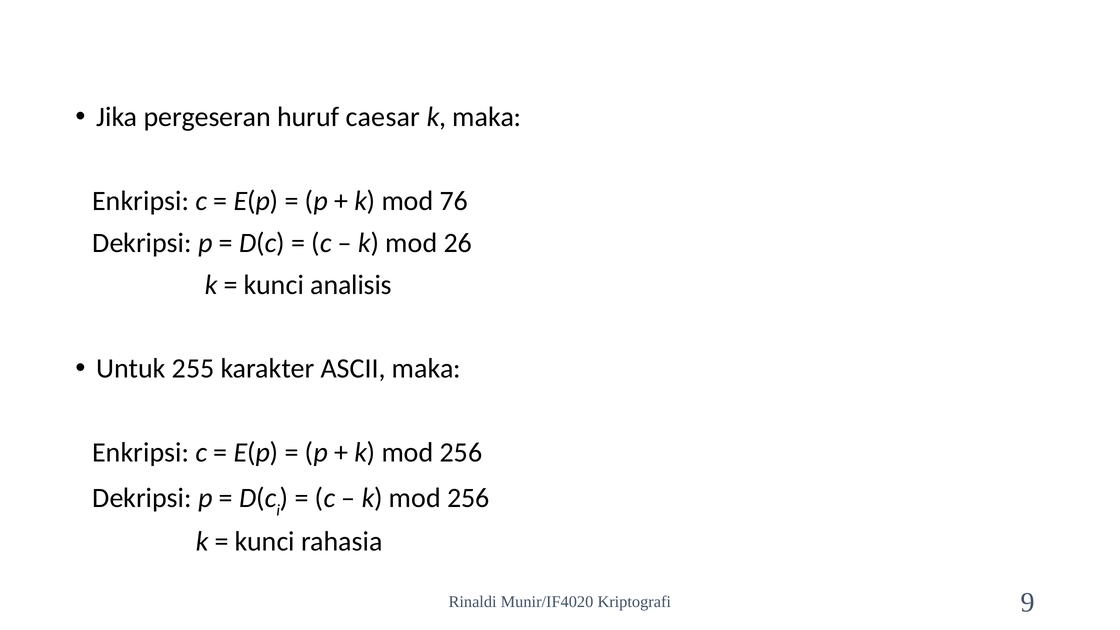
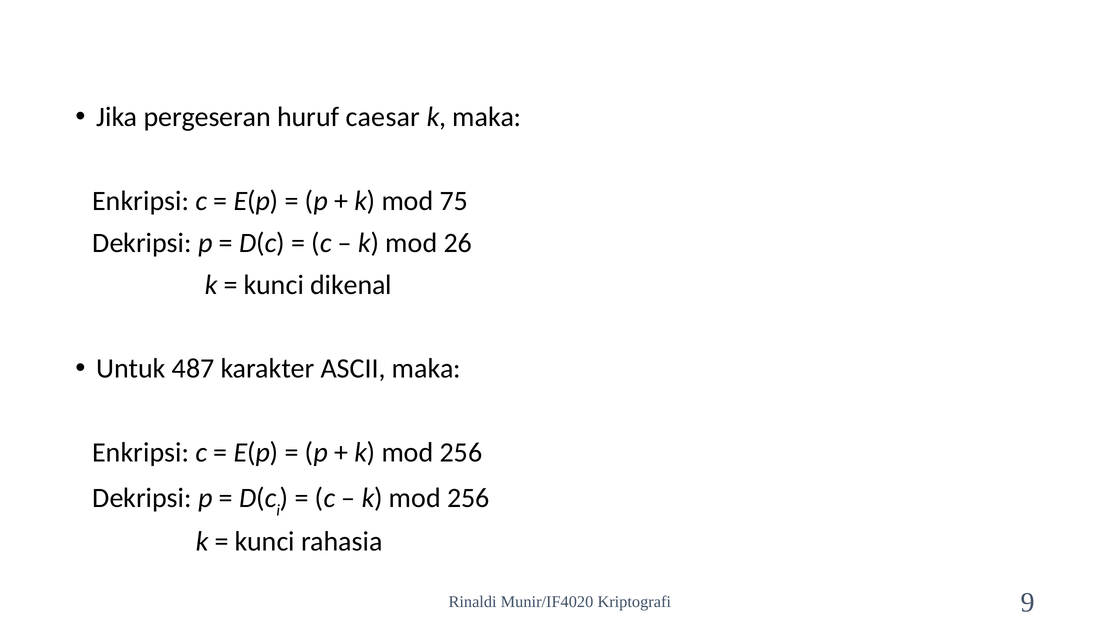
76: 76 -> 75 (454, 201)
analisis: analisis -> dikenal (351, 285)
255: 255 -> 487 (193, 369)
